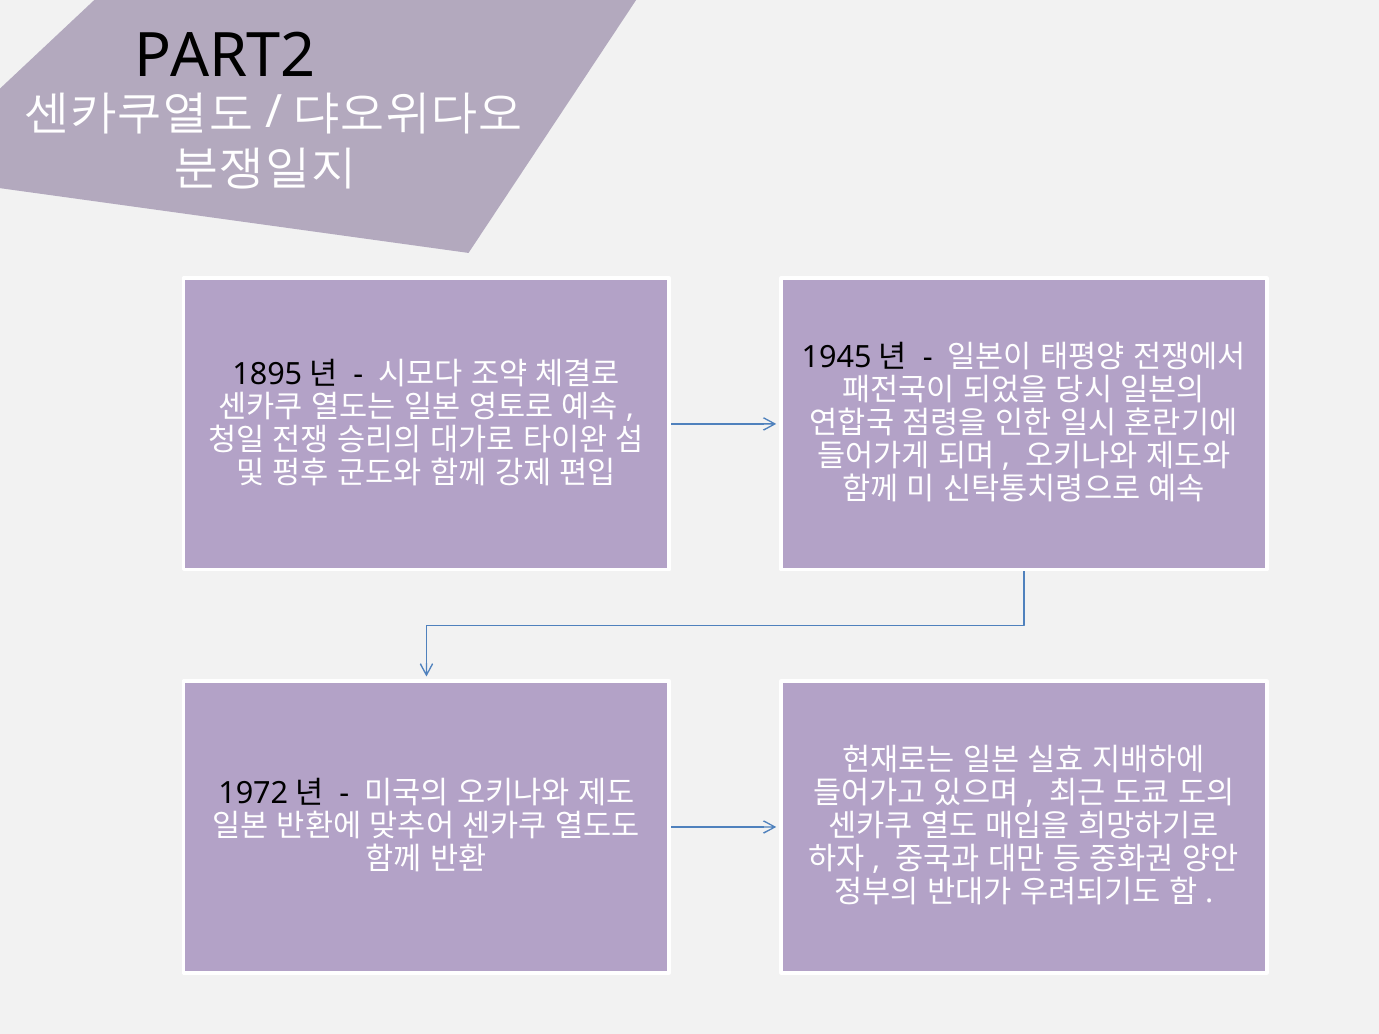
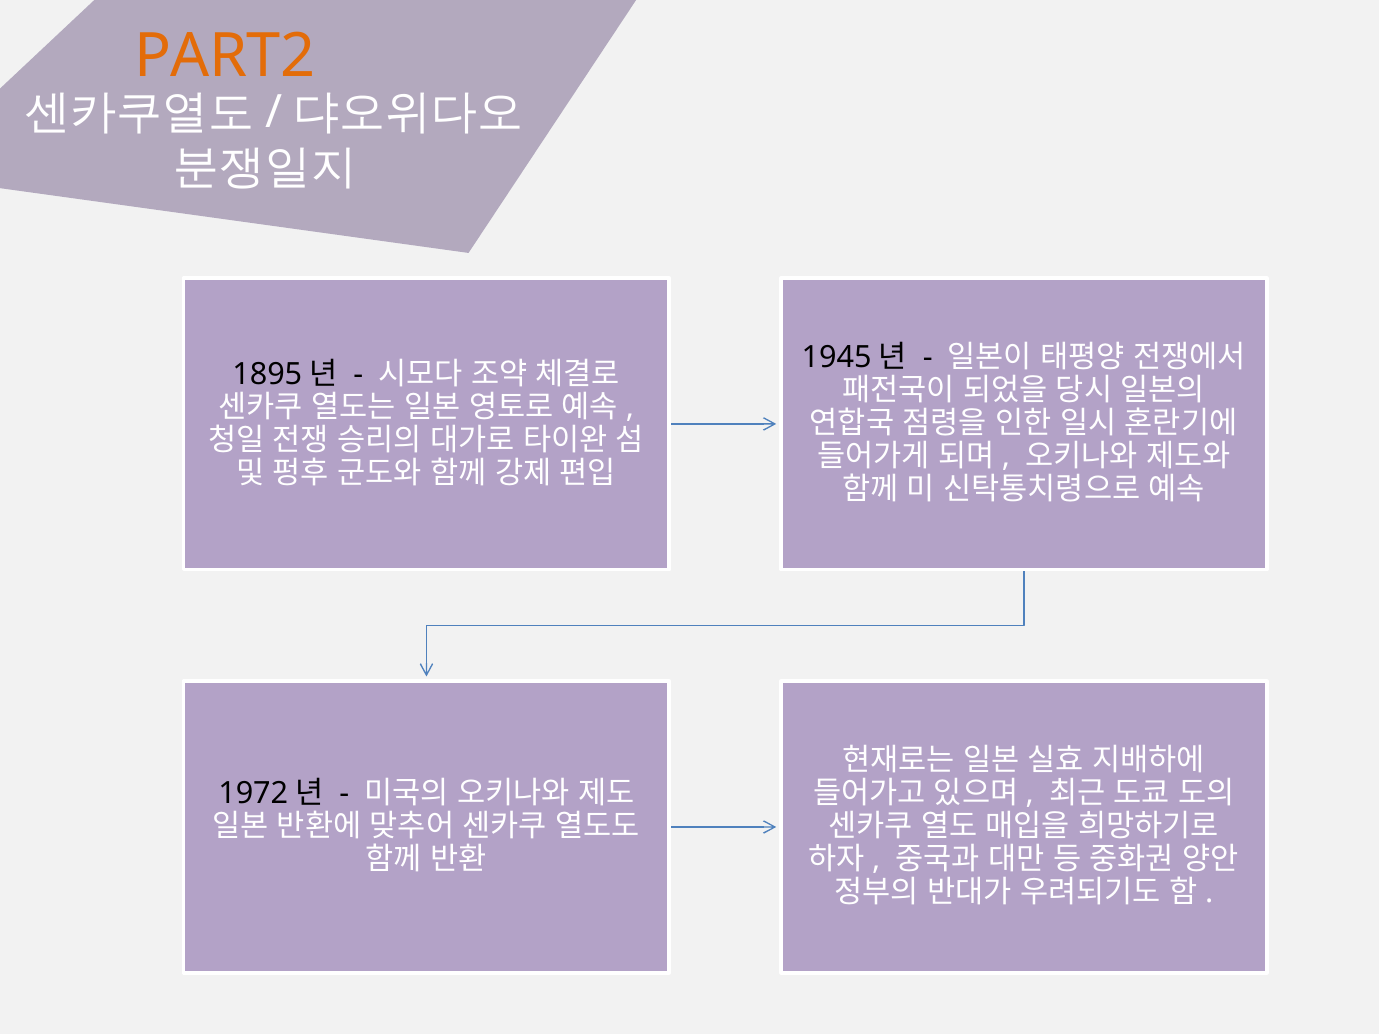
PART2 colour: black -> orange (225, 57)
